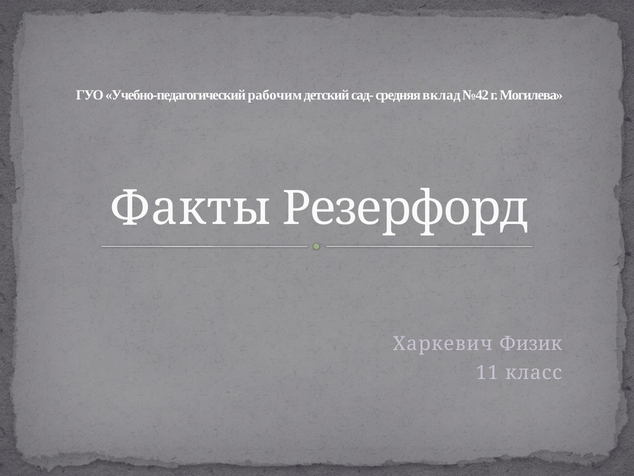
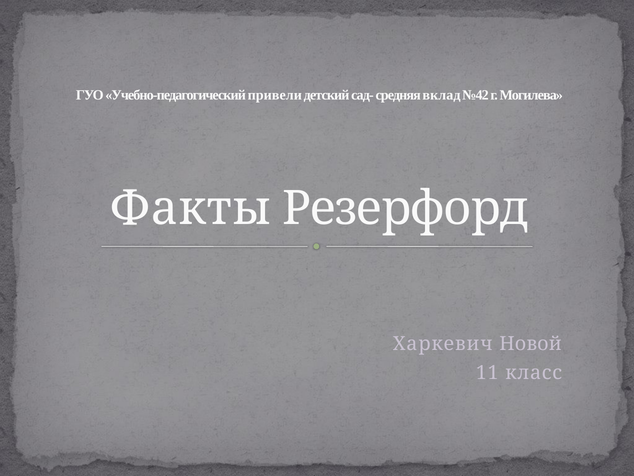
рабочим: рабочим -> привели (275, 95)
Физик: Физик -> Новой (531, 344)
